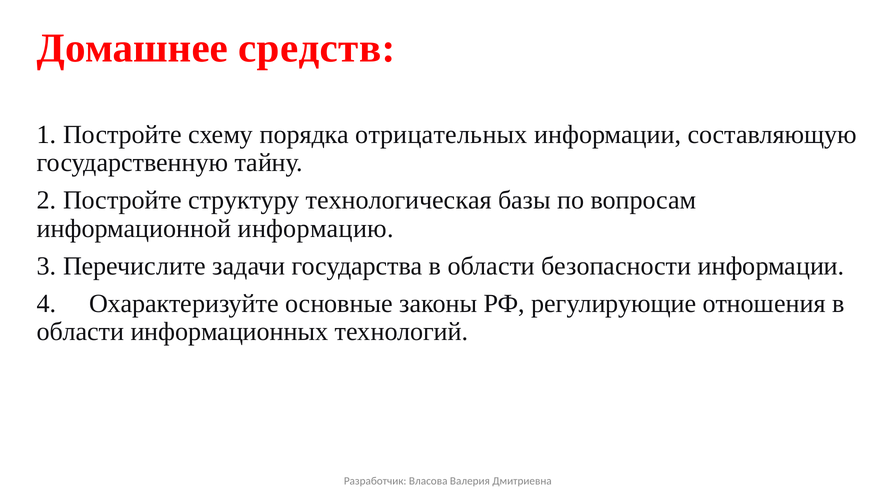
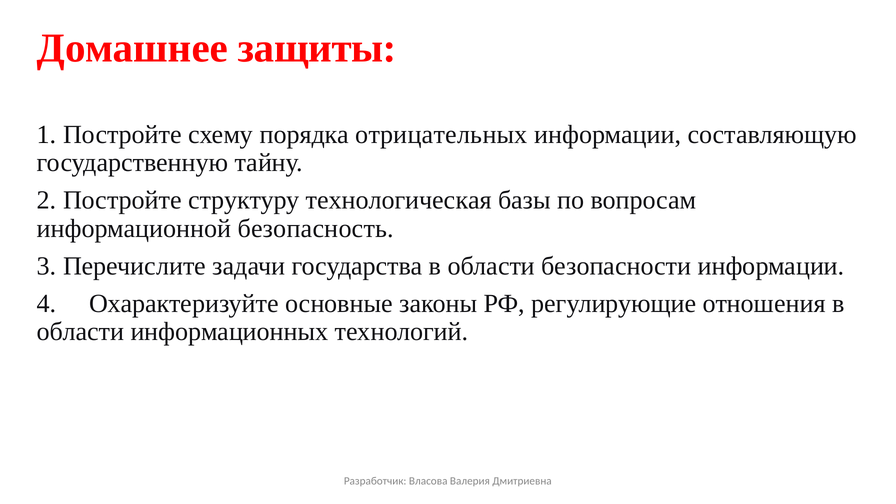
средств: средств -> защиты (317, 48)
информацию: информацию -> безопасность (316, 228)
